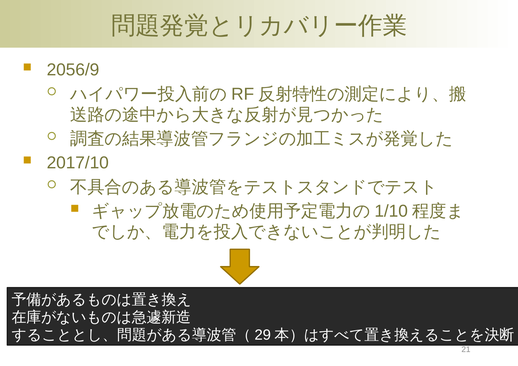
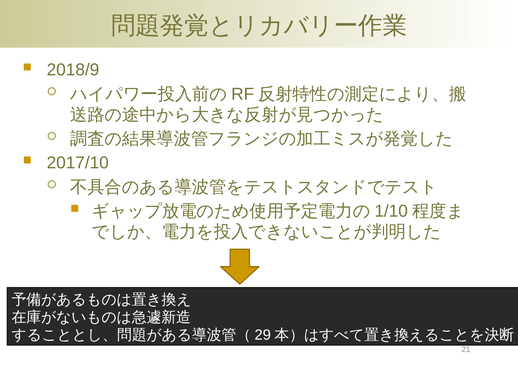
2056/9: 2056/9 -> 2018/9 (73, 70)
